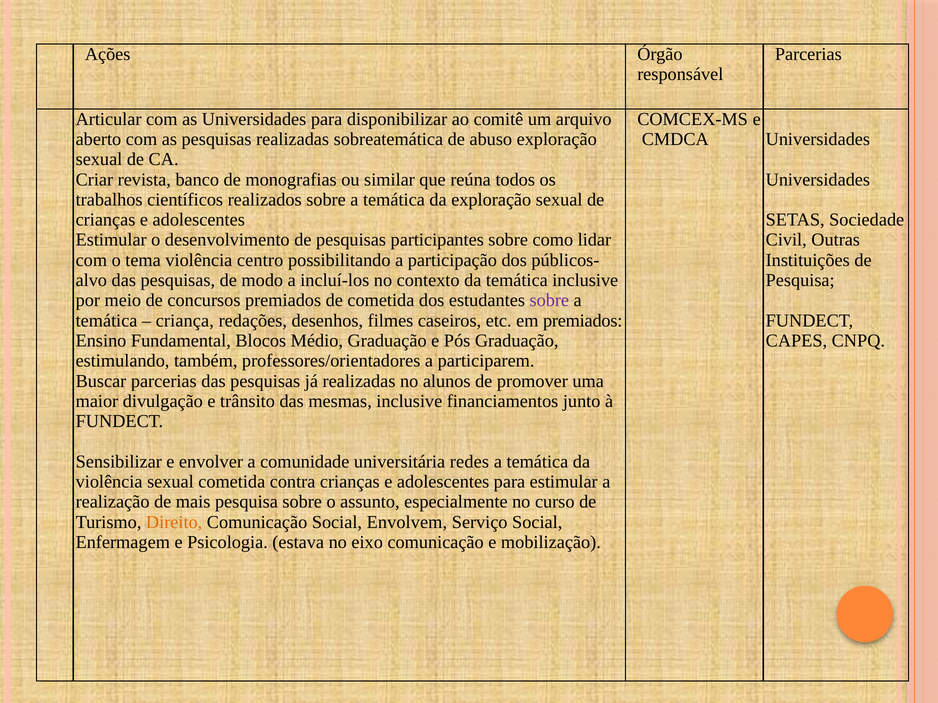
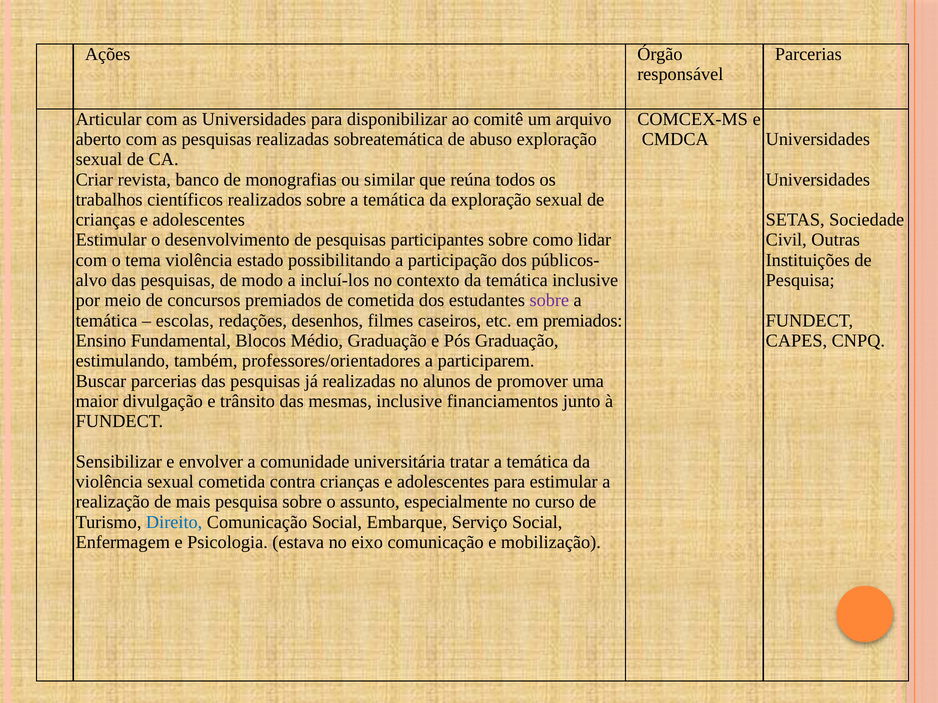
centro: centro -> estado (260, 260)
criança: criança -> escolas (185, 321)
redes: redes -> tratar (469, 462)
Direito colour: orange -> blue (174, 522)
Envolvem: Envolvem -> Embarque (407, 522)
